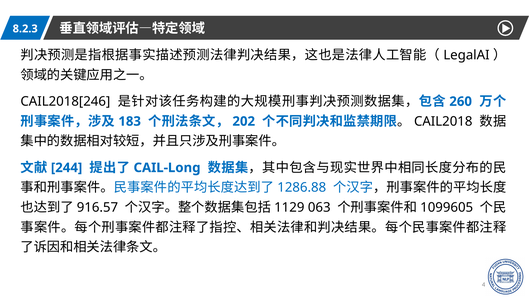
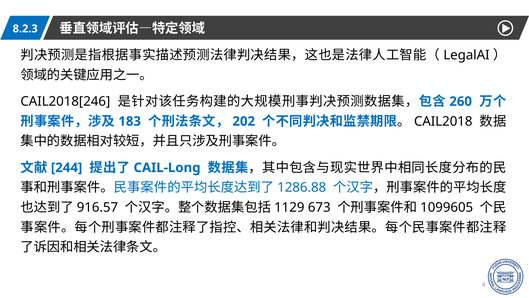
063: 063 -> 673 (319, 207)
